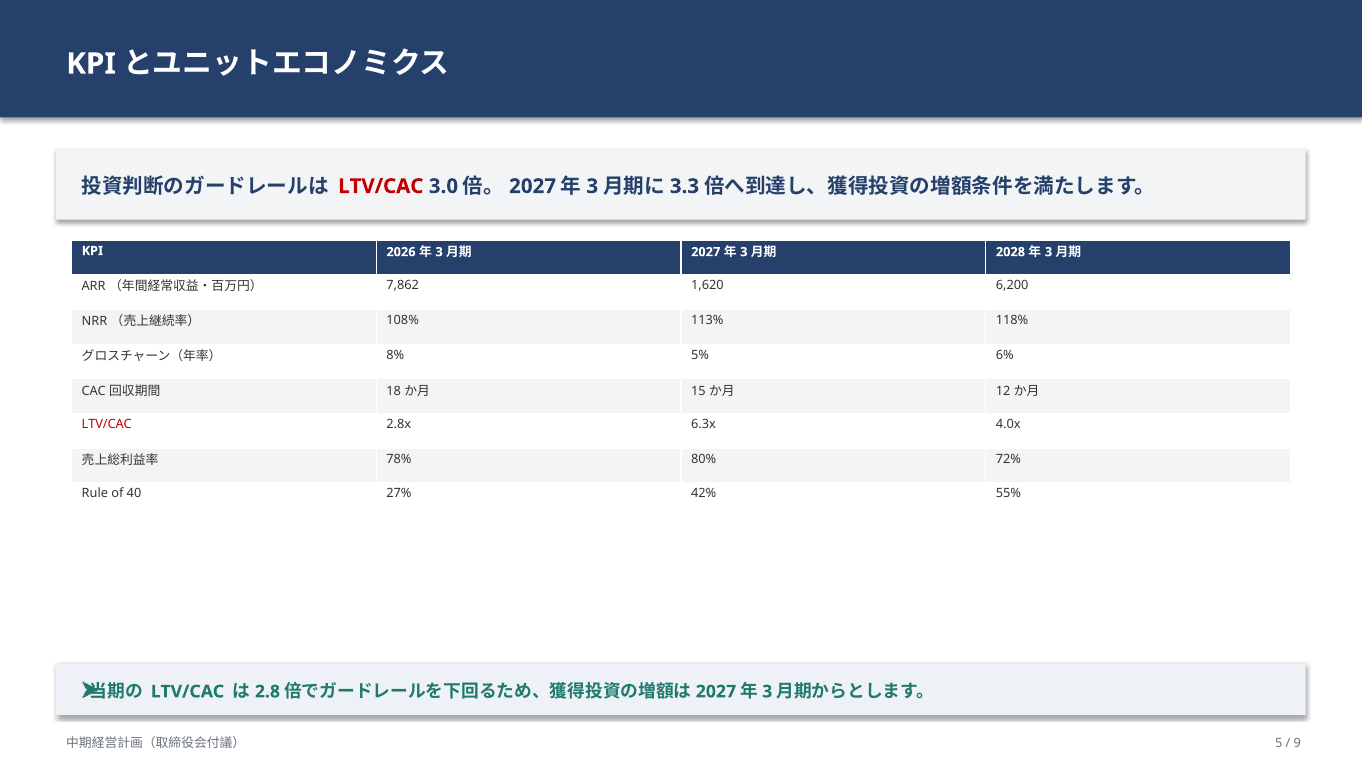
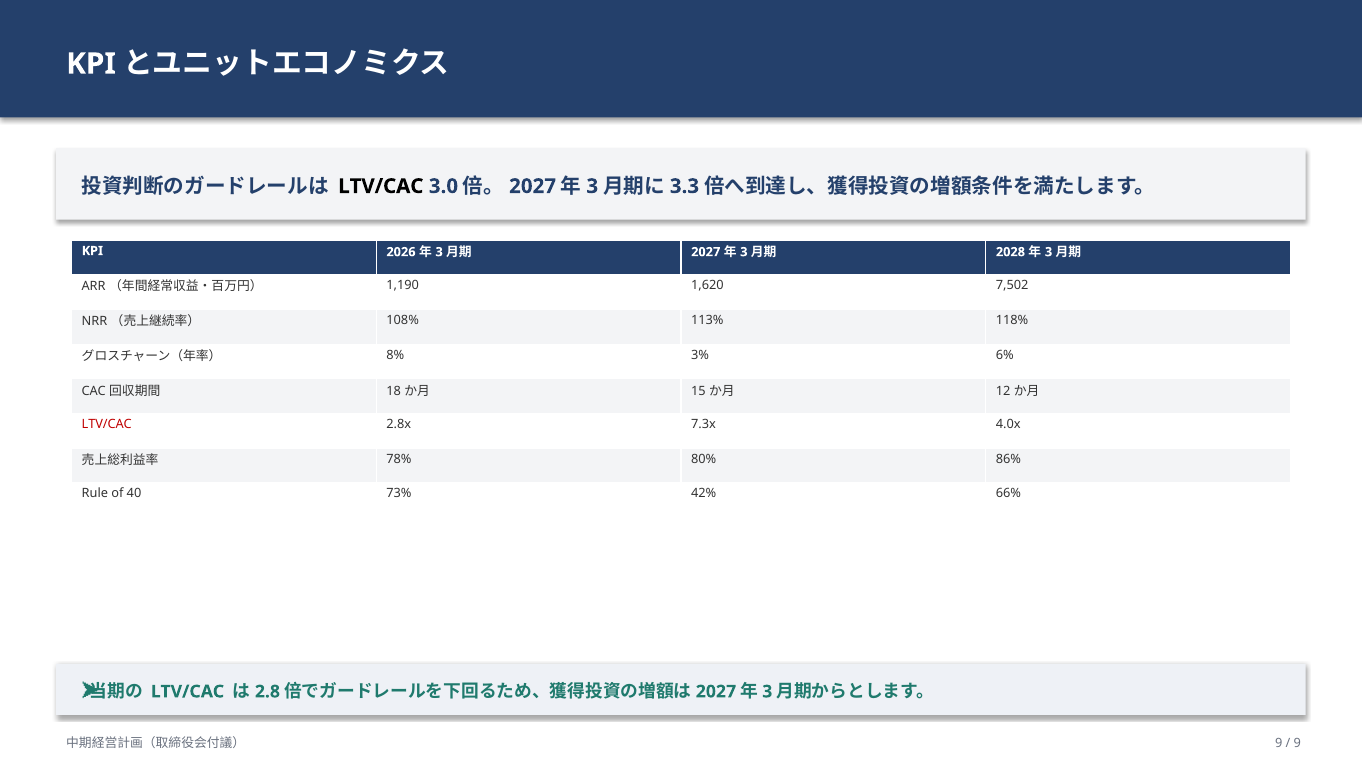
LTV/CAC colour: red -> black (381, 186)
7,862: 7,862 -> 1,190 (403, 286)
6,200: 6,200 -> 7,502 (1012, 286)
5%: 5% -> 3% (700, 355)
6.3x: 6.3x -> 7.3x (704, 424)
72%: 72% -> 86% (1008, 459)
27%: 27% -> 73% (399, 494)
55%: 55% -> 66% (1008, 494)
5: 5 -> 9 (1279, 743)
